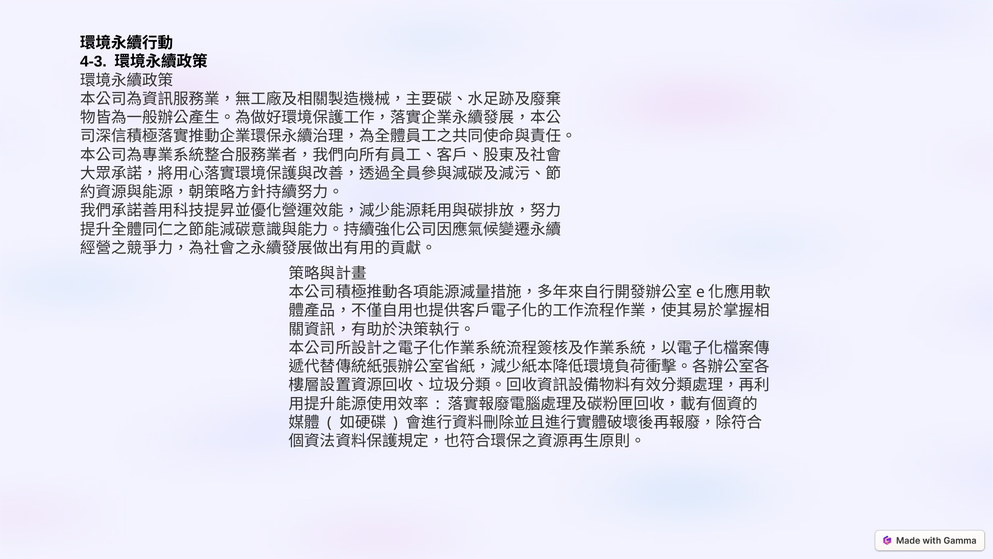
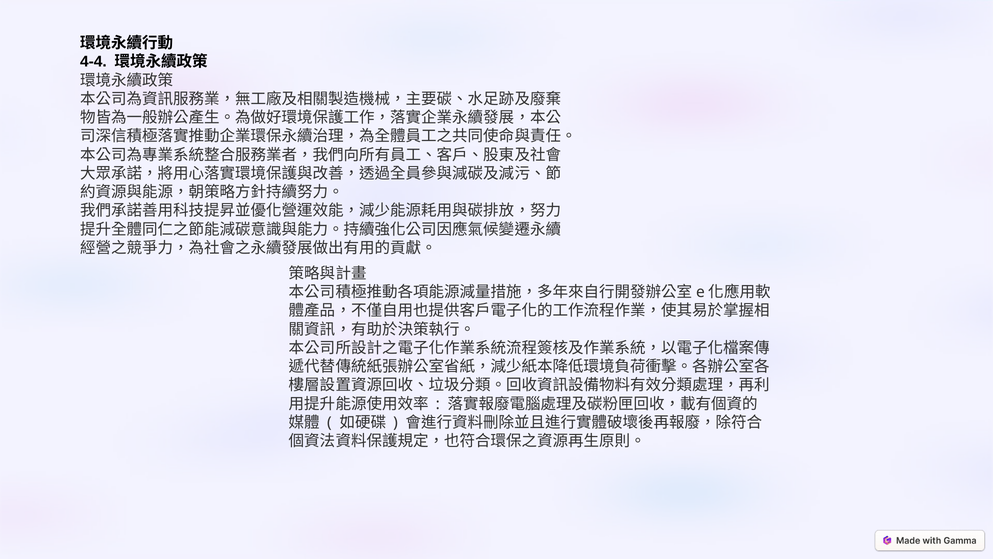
4-3: 4-3 -> 4-4 (93, 62)
